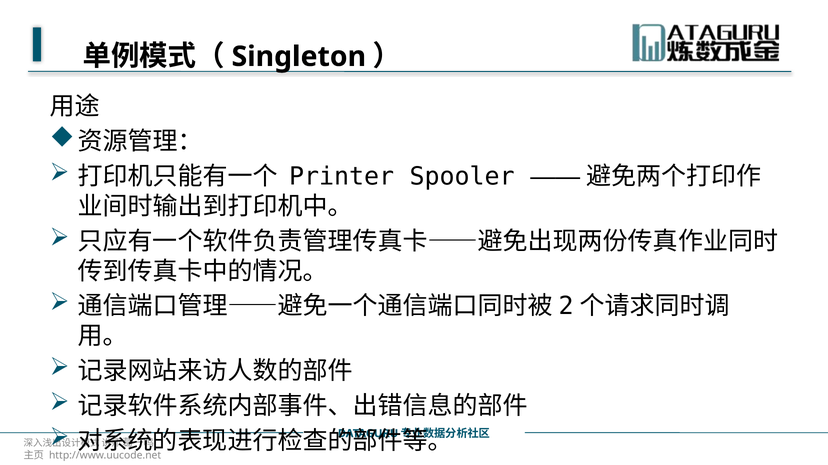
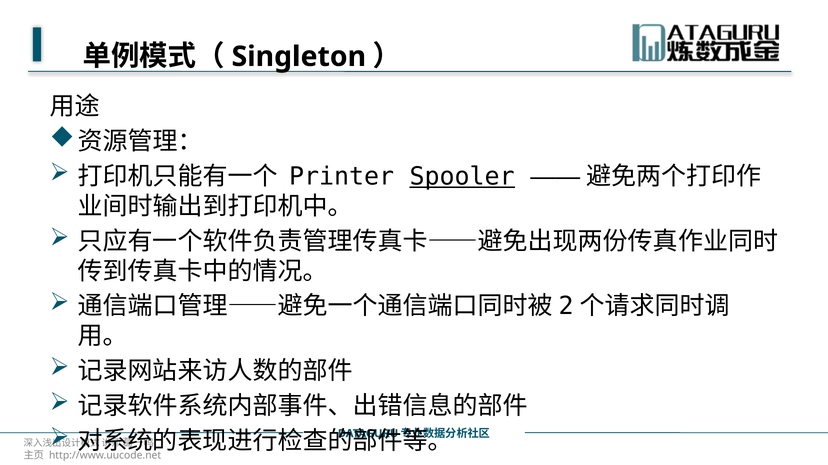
Spooler underline: none -> present (462, 176)
